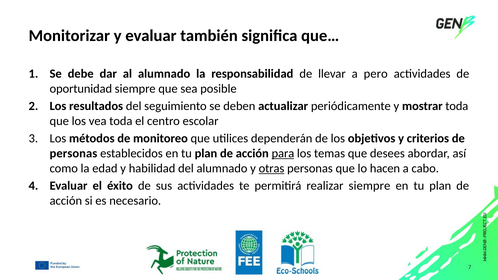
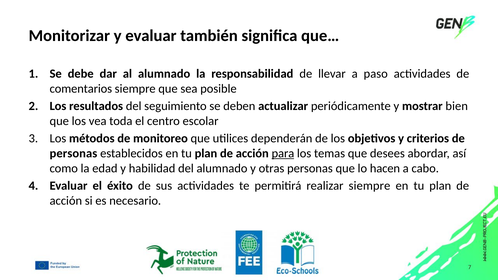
pero: pero -> paso (376, 74)
oportunidad: oportunidad -> comentarios (81, 89)
mostrar toda: toda -> bien (457, 106)
otras underline: present -> none (272, 168)
